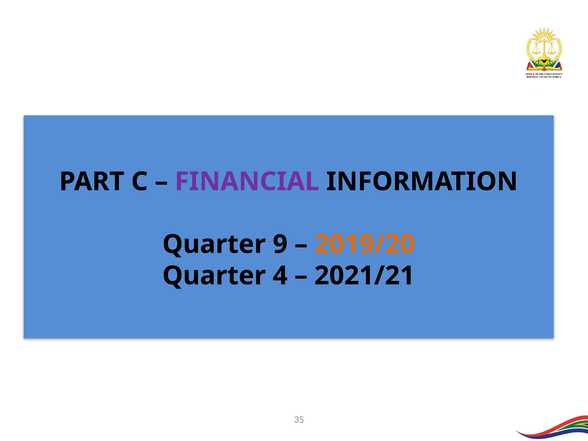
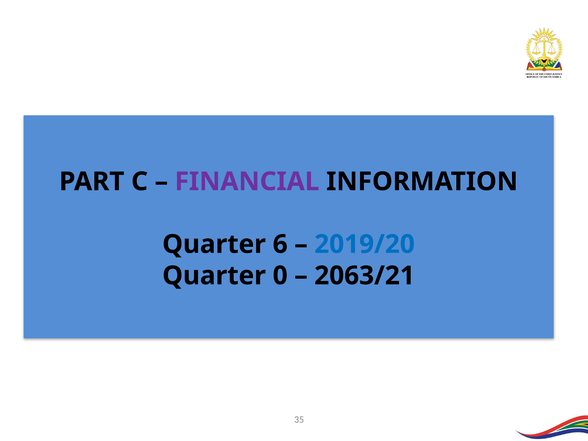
9: 9 -> 6 (280, 244)
2019/20 colour: orange -> blue (365, 244)
4: 4 -> 0 (280, 276)
2021/21: 2021/21 -> 2063/21 (365, 276)
